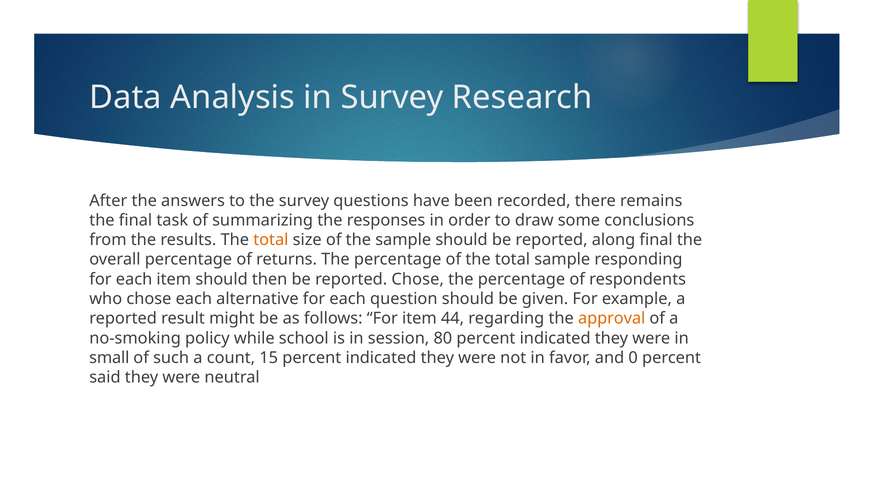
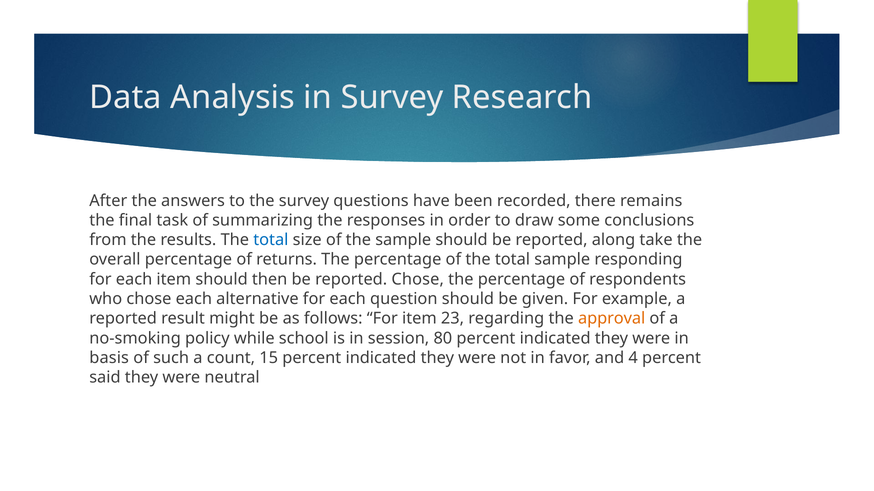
total colour: orange -> blue (271, 240)
along final: final -> take (656, 240)
44: 44 -> 23 (453, 319)
small: small -> basis (109, 358)
0: 0 -> 4 (633, 358)
